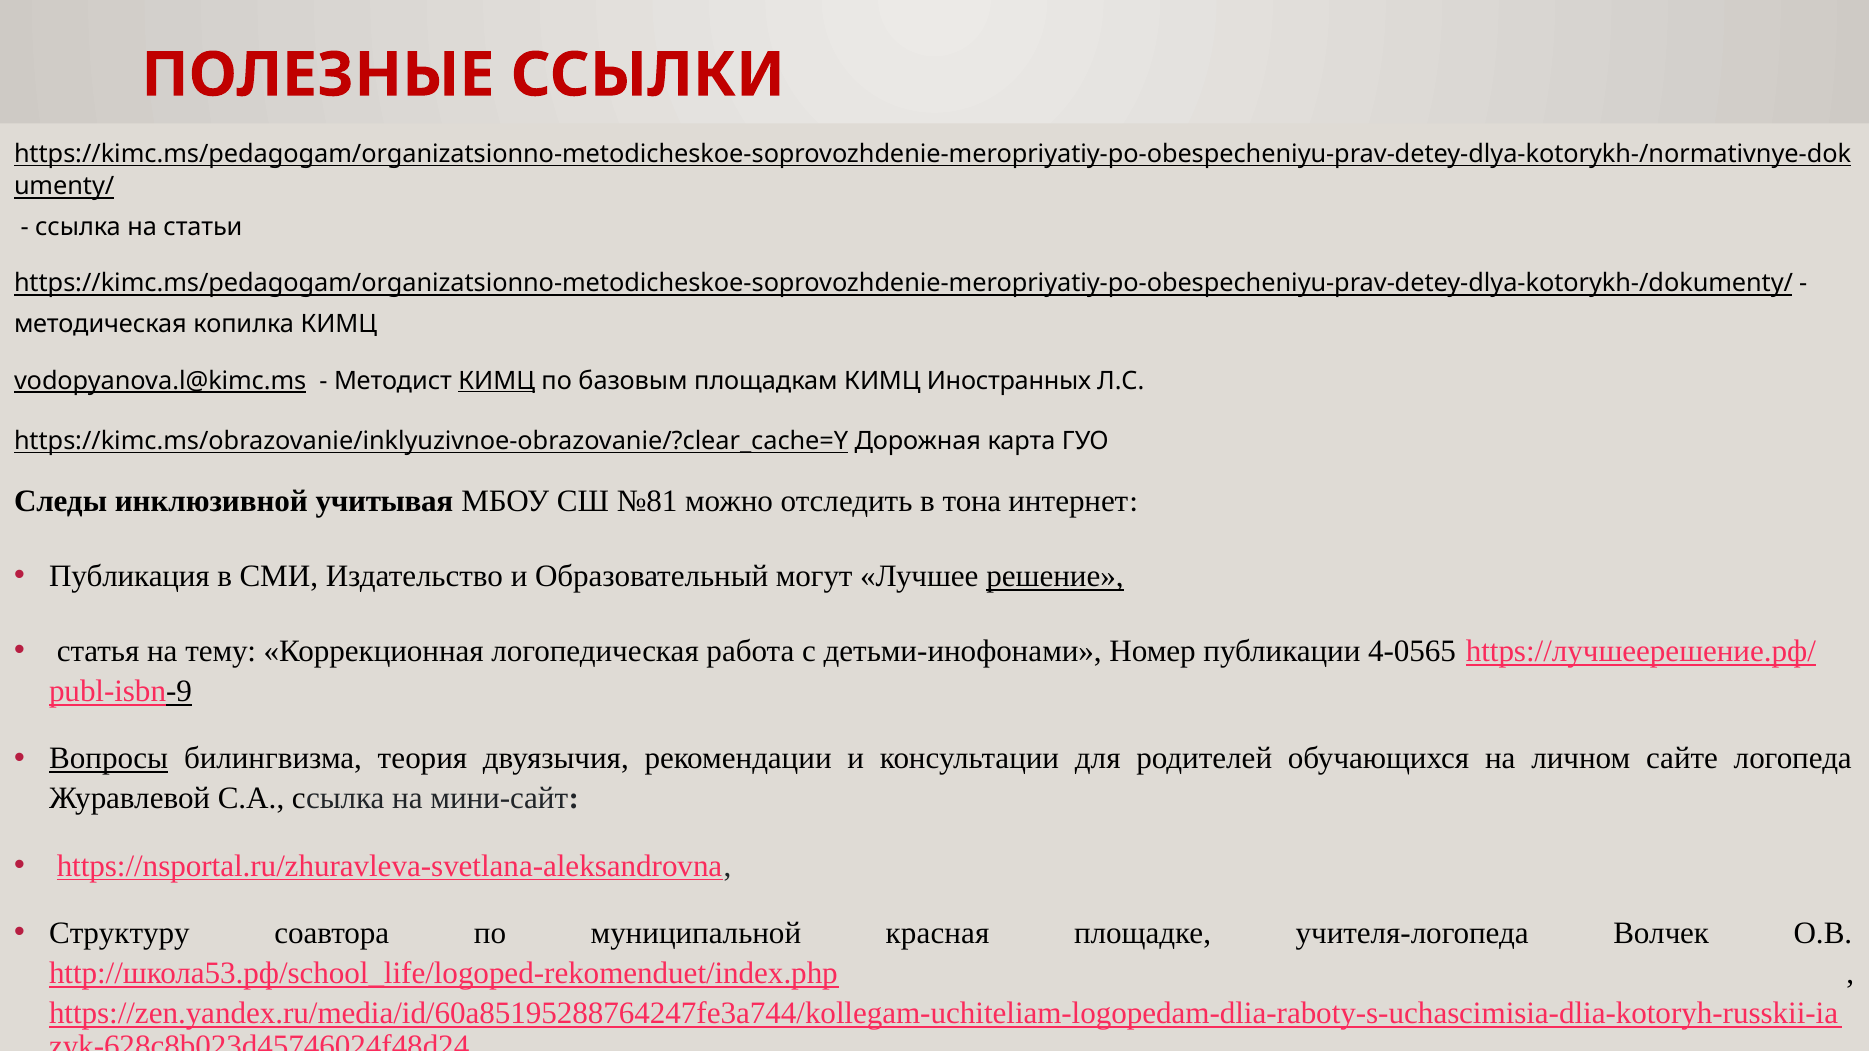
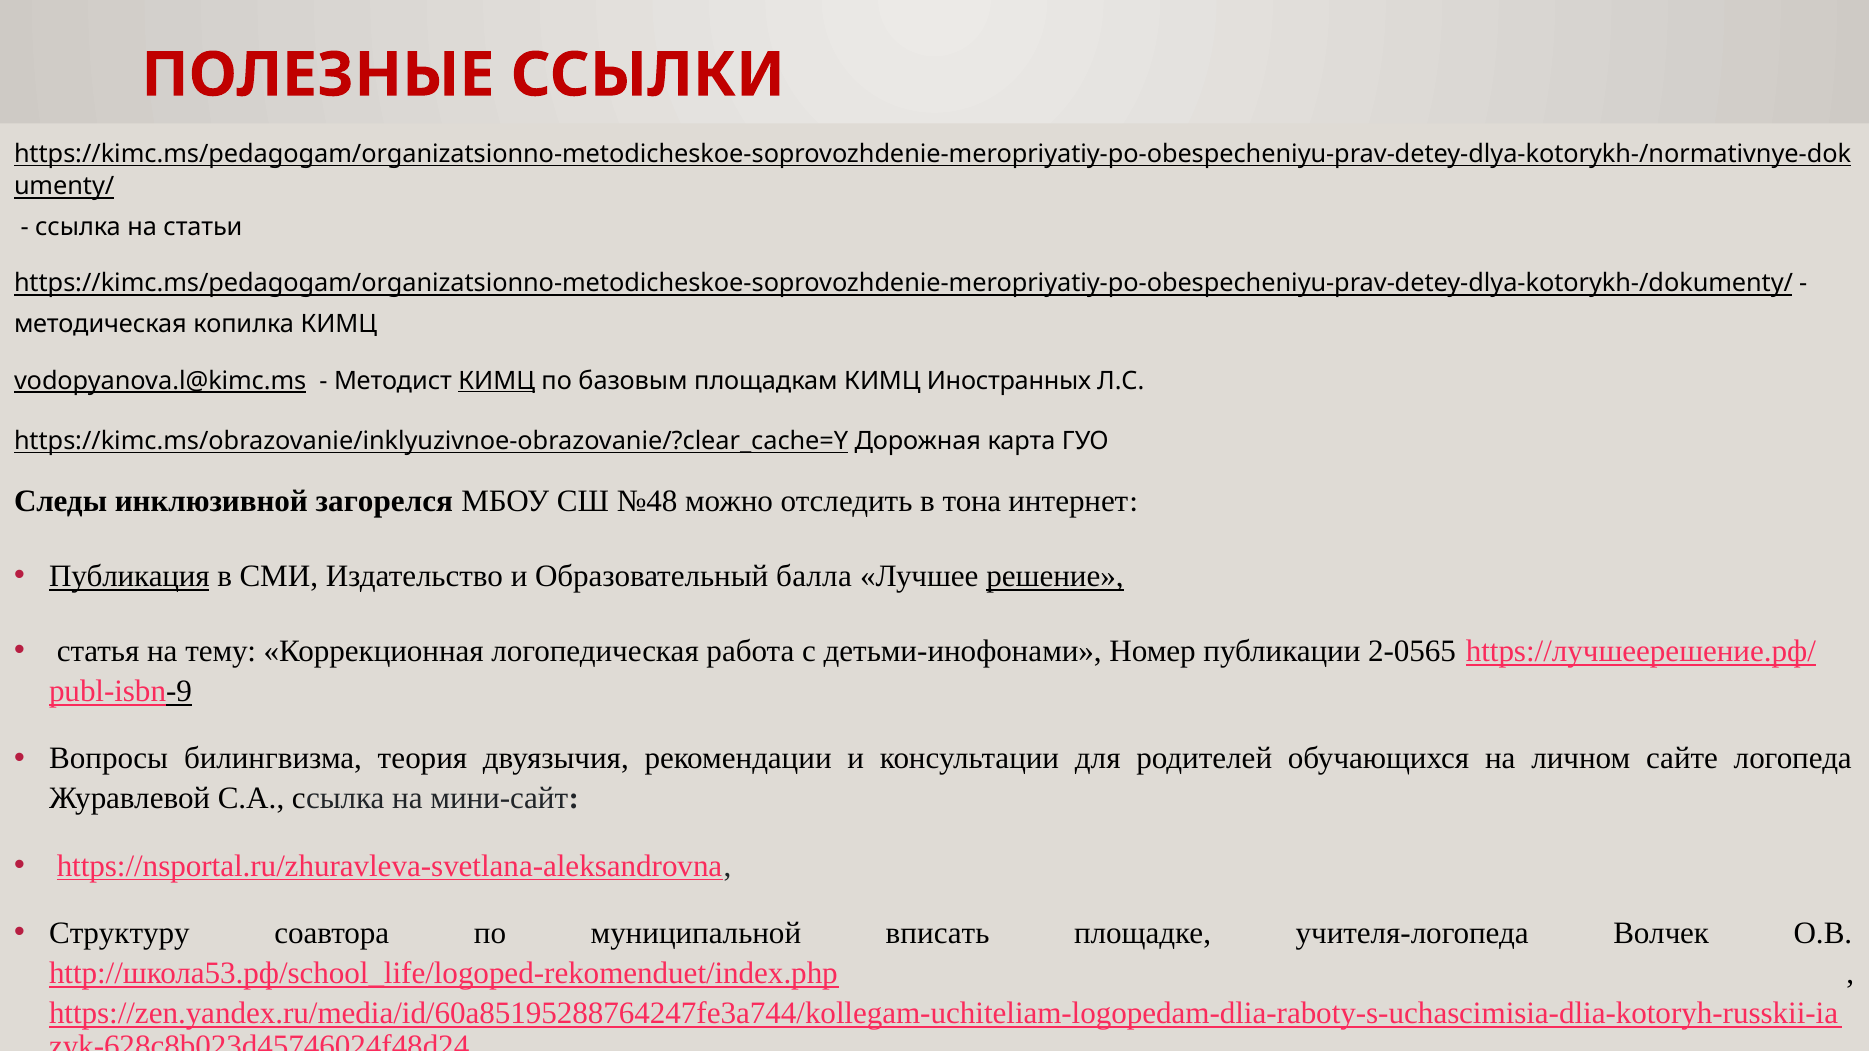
учитывая: учитывая -> загорелся (384, 502)
№81: №81 -> №48 (647, 502)
Публикация underline: none -> present (129, 577)
могут: могут -> балла (814, 577)
4-0565: 4-0565 -> 2-0565 (1412, 652)
Вопросы underline: present -> none (109, 759)
красная: красная -> вписать (938, 933)
